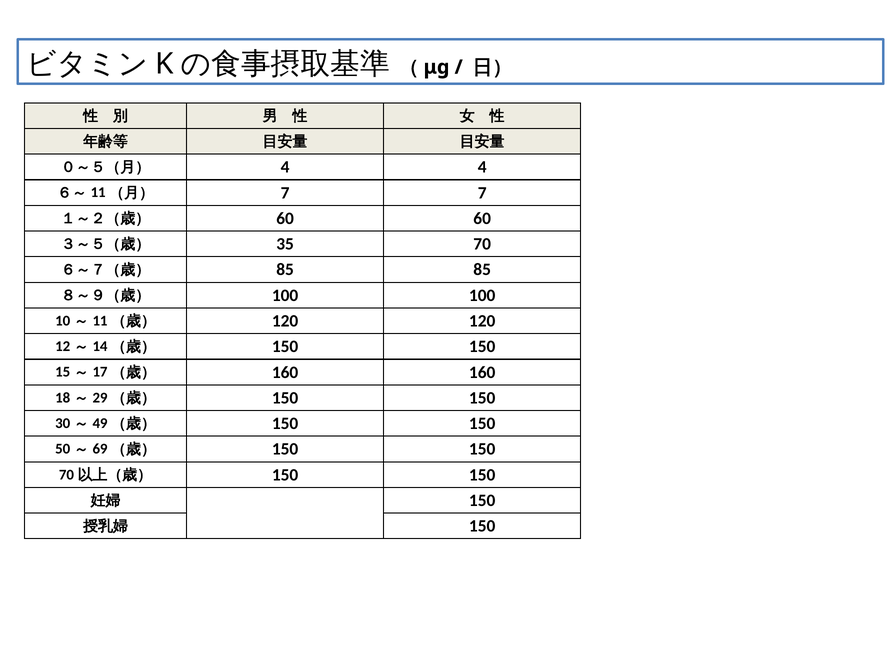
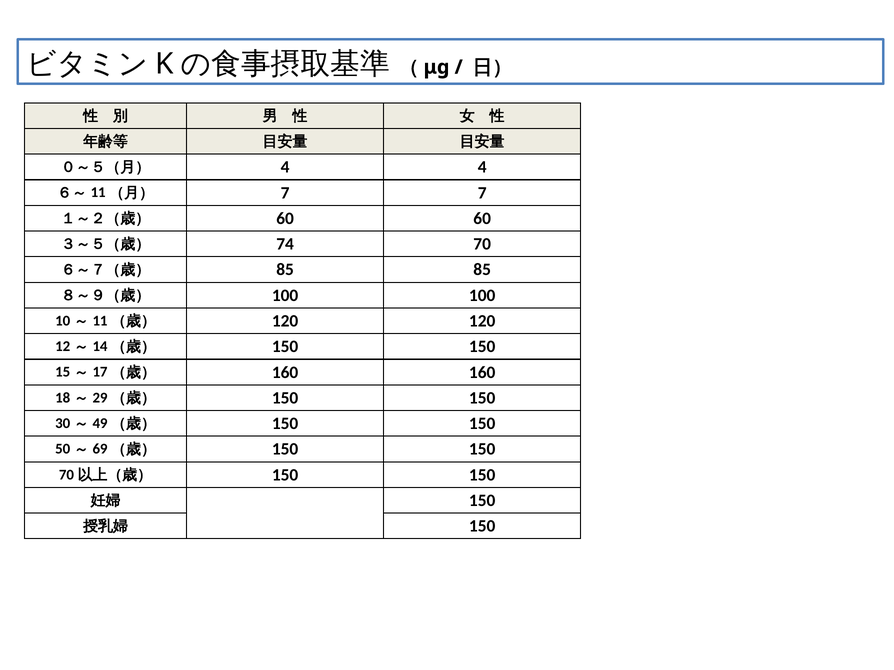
35: 35 -> 74 (285, 244)
